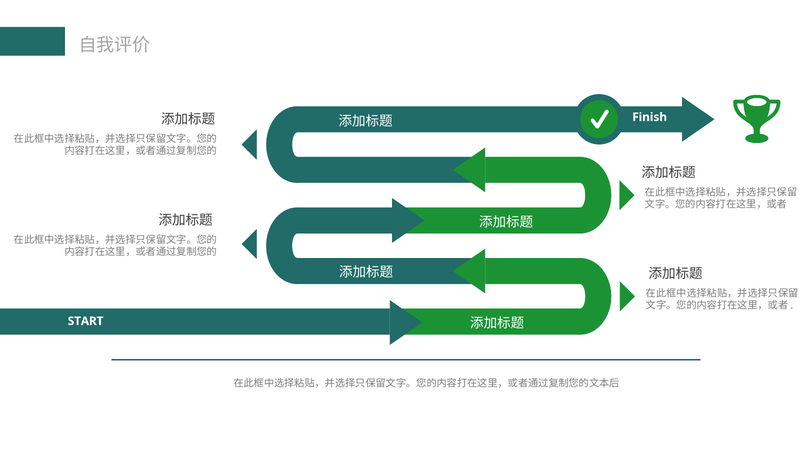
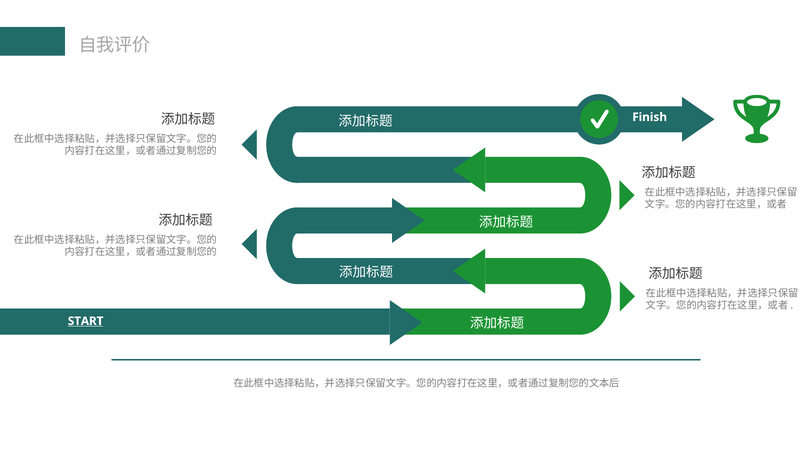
START underline: none -> present (86, 321)
